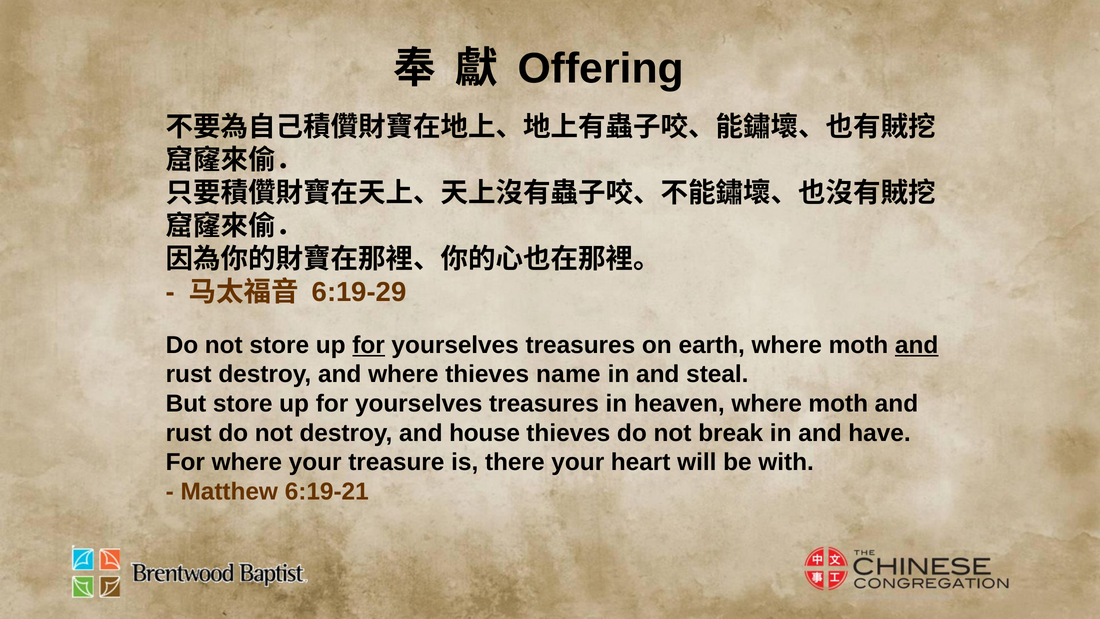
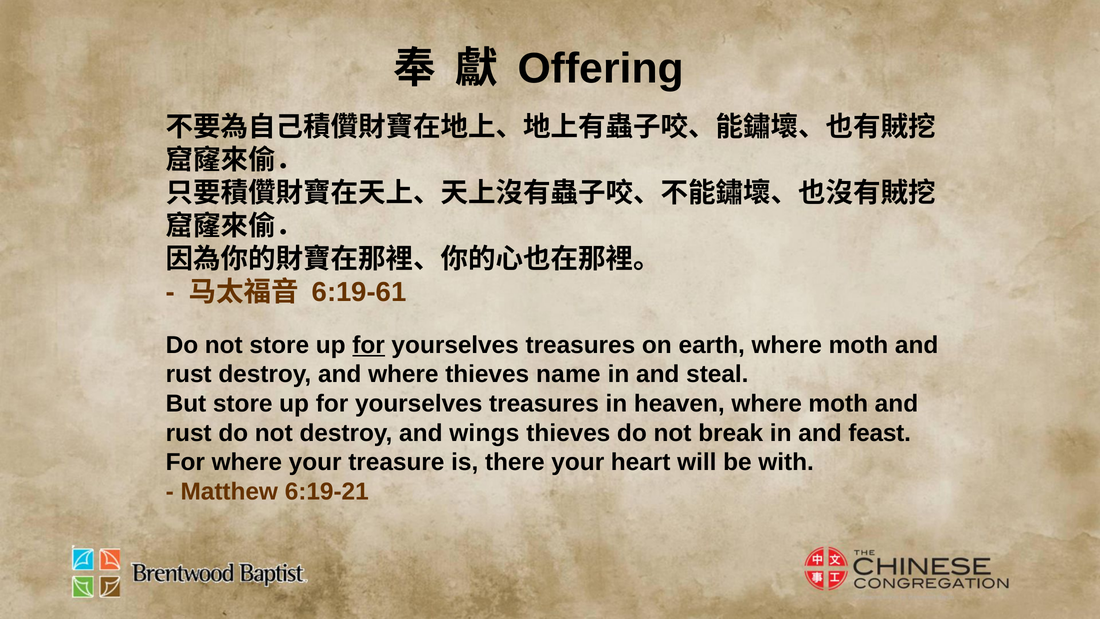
6:19-29: 6:19-29 -> 6:19-61 (359, 292)
and underline: present -> none (917, 345)
house: house -> wings (484, 433)
have: have -> feast (880, 433)
